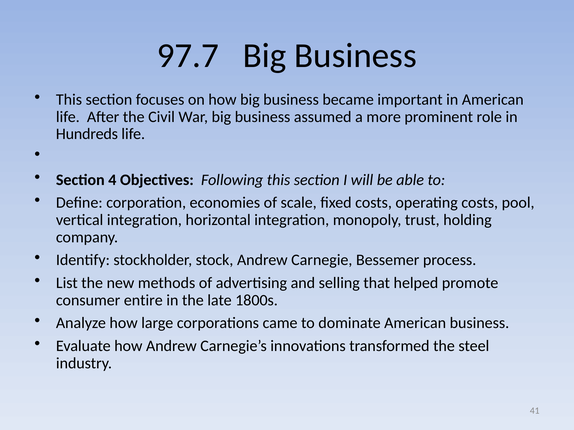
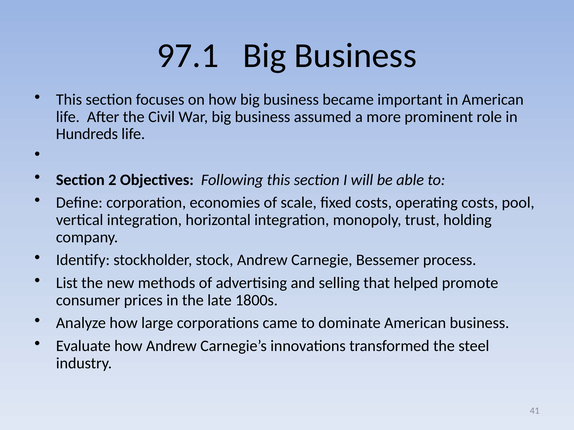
97.7: 97.7 -> 97.1 (188, 56)
4: 4 -> 2 (112, 180)
entire: entire -> prices (143, 300)
